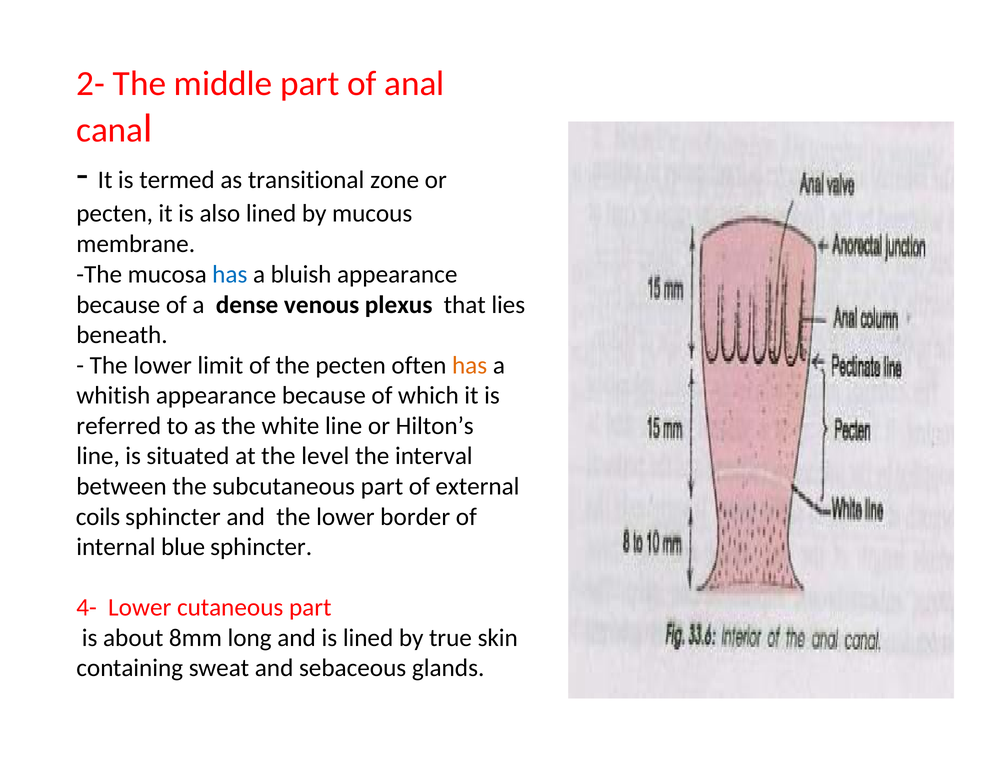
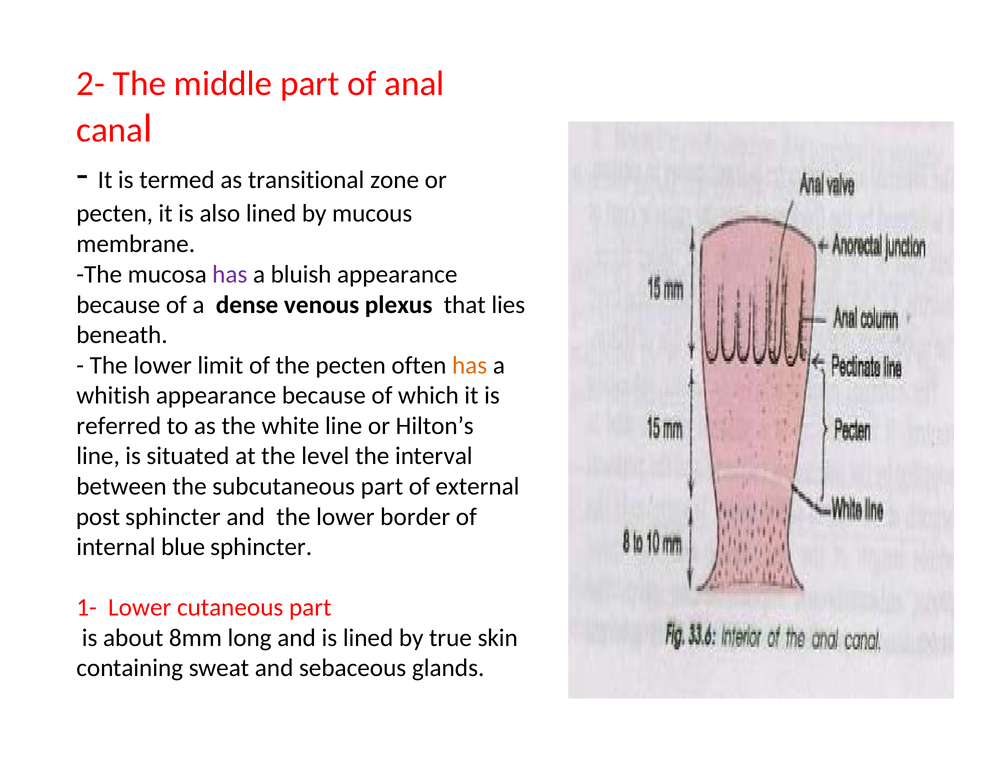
has colour: blue -> purple (230, 274)
coils: coils -> post (98, 517)
4-: 4- -> 1- (87, 608)
